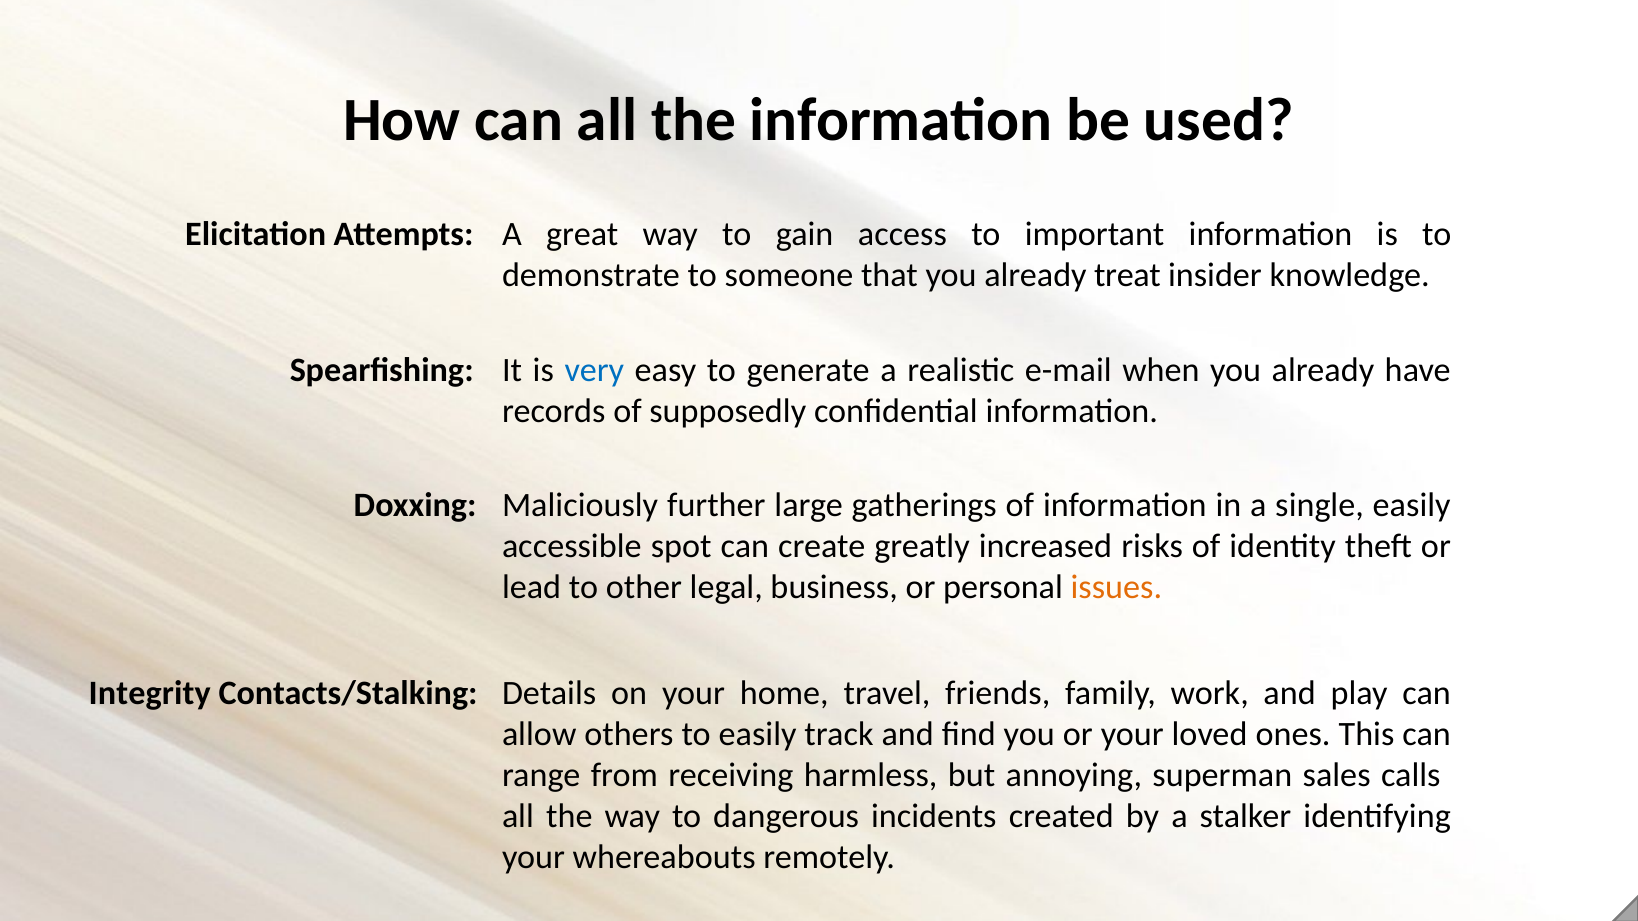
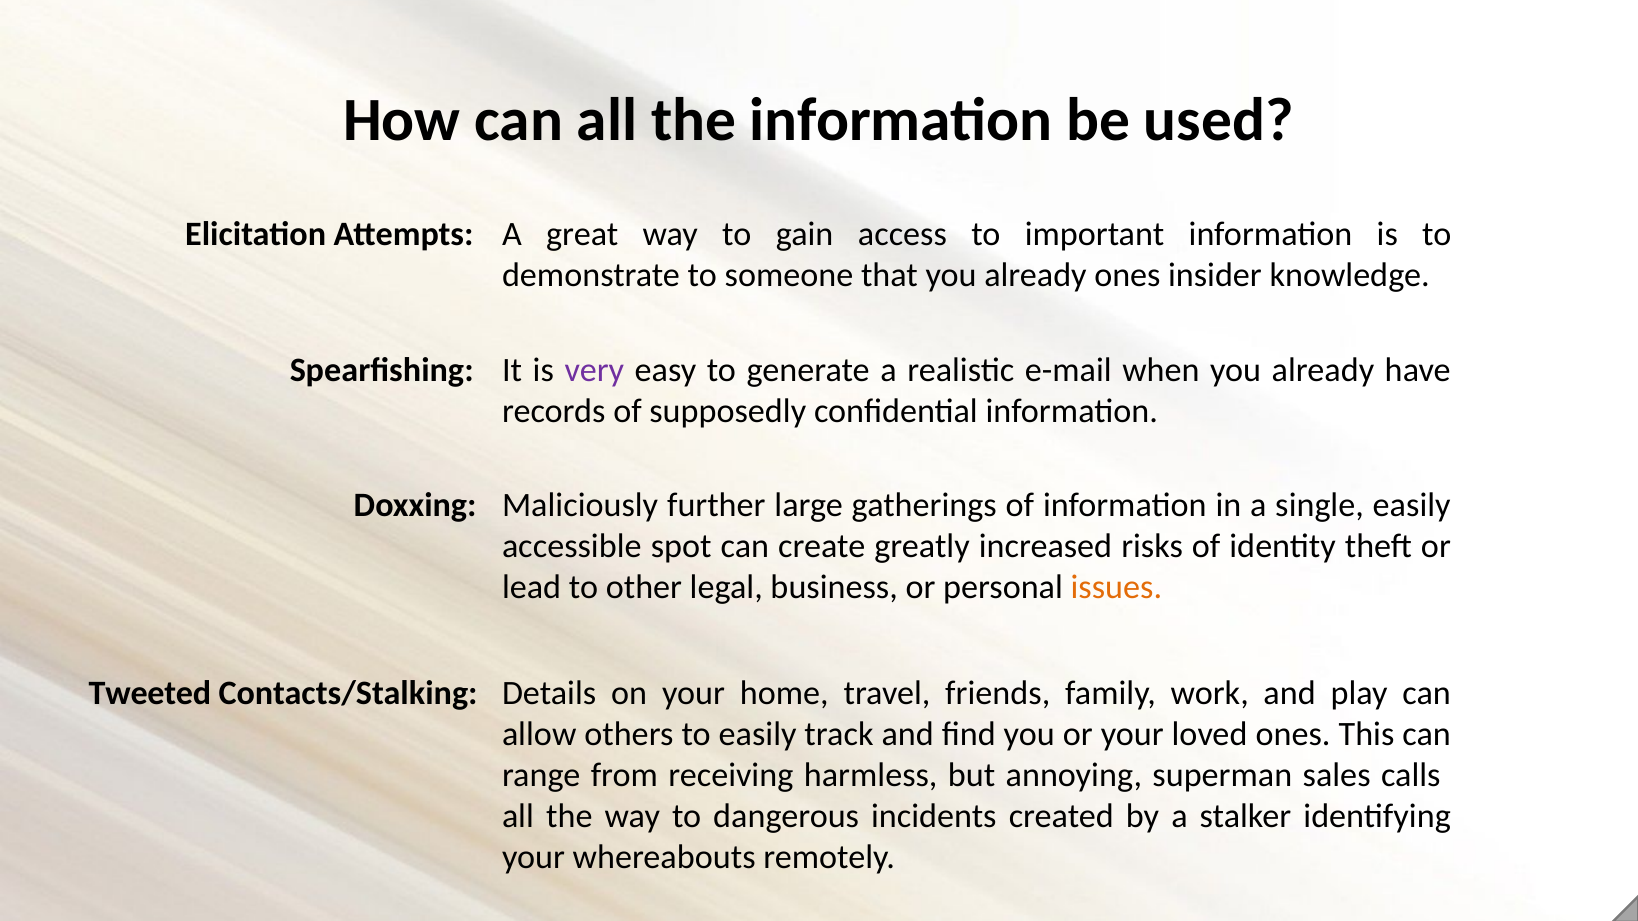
already treat: treat -> ones (1127, 275)
very colour: blue -> purple (594, 370)
Integrity: Integrity -> Tweeted (150, 694)
